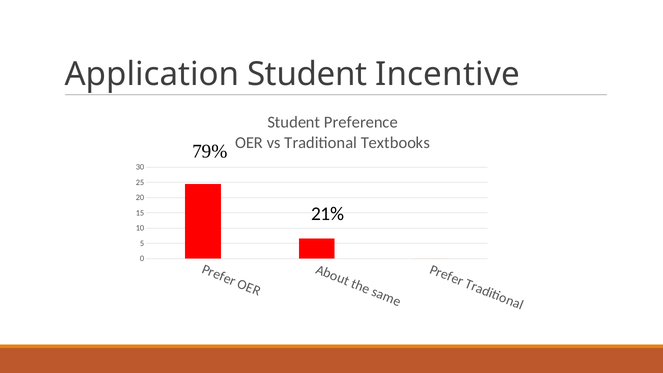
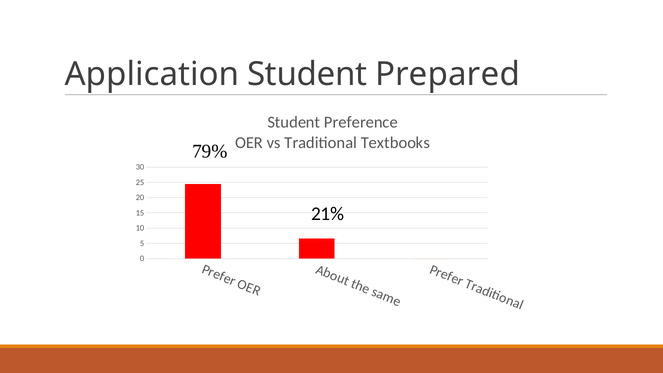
Incentive: Incentive -> Prepared (448, 74)
